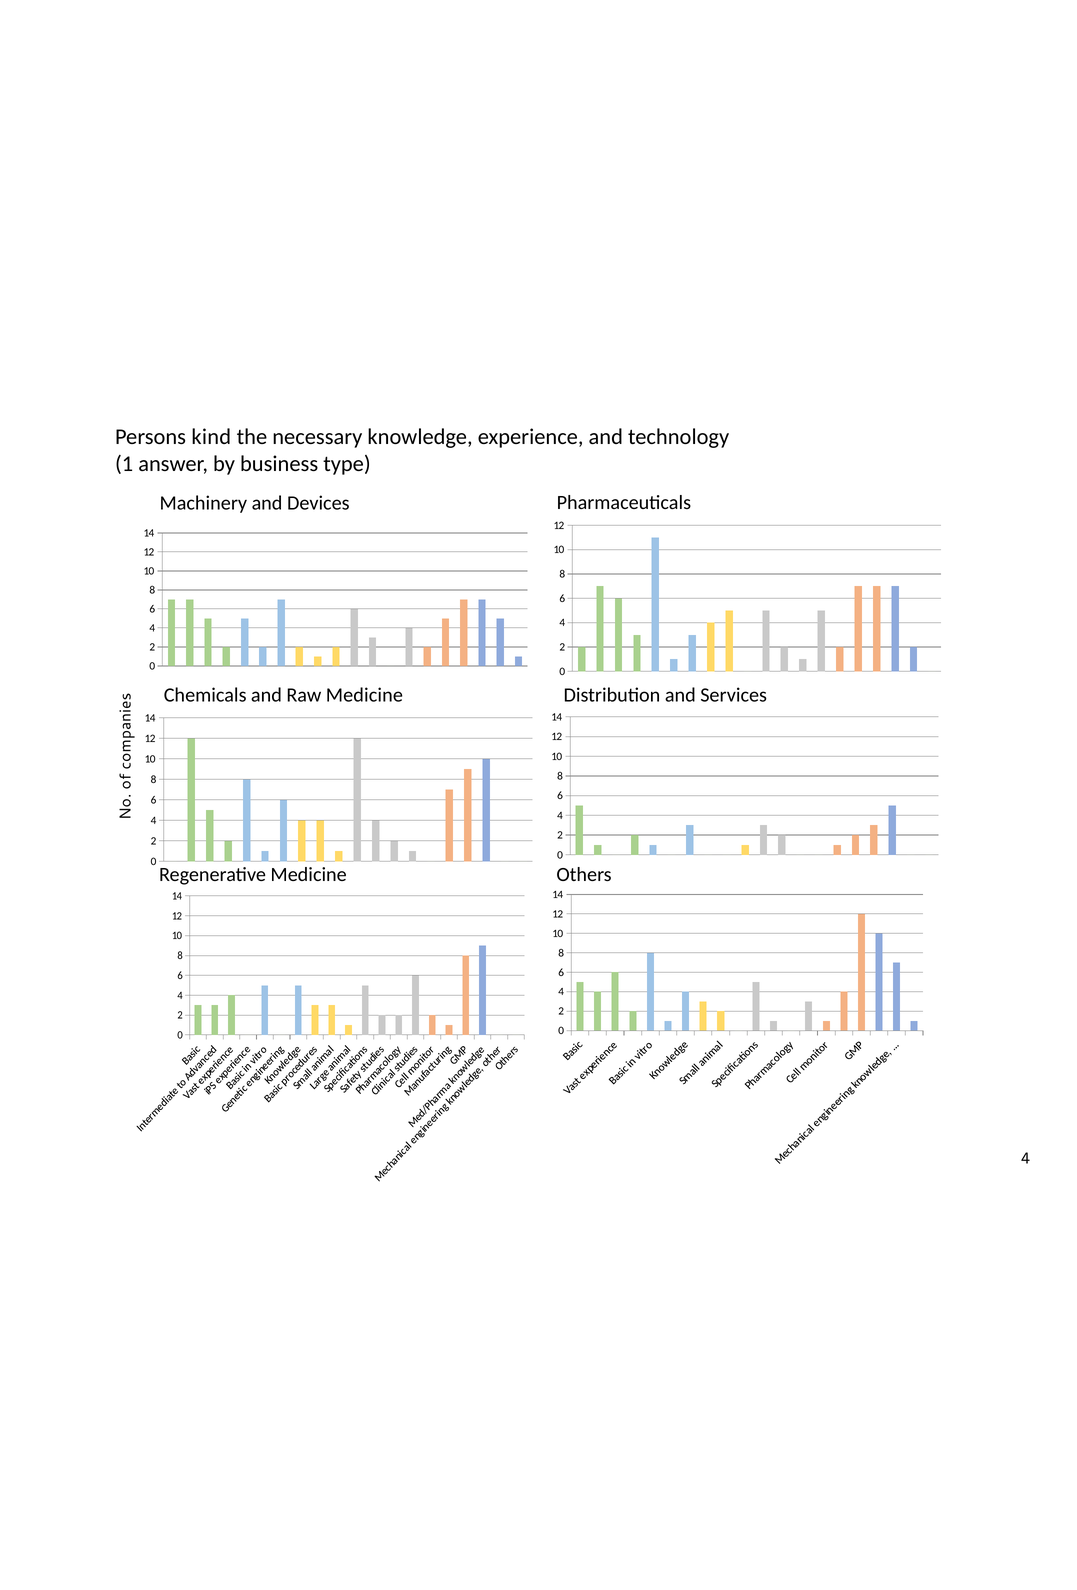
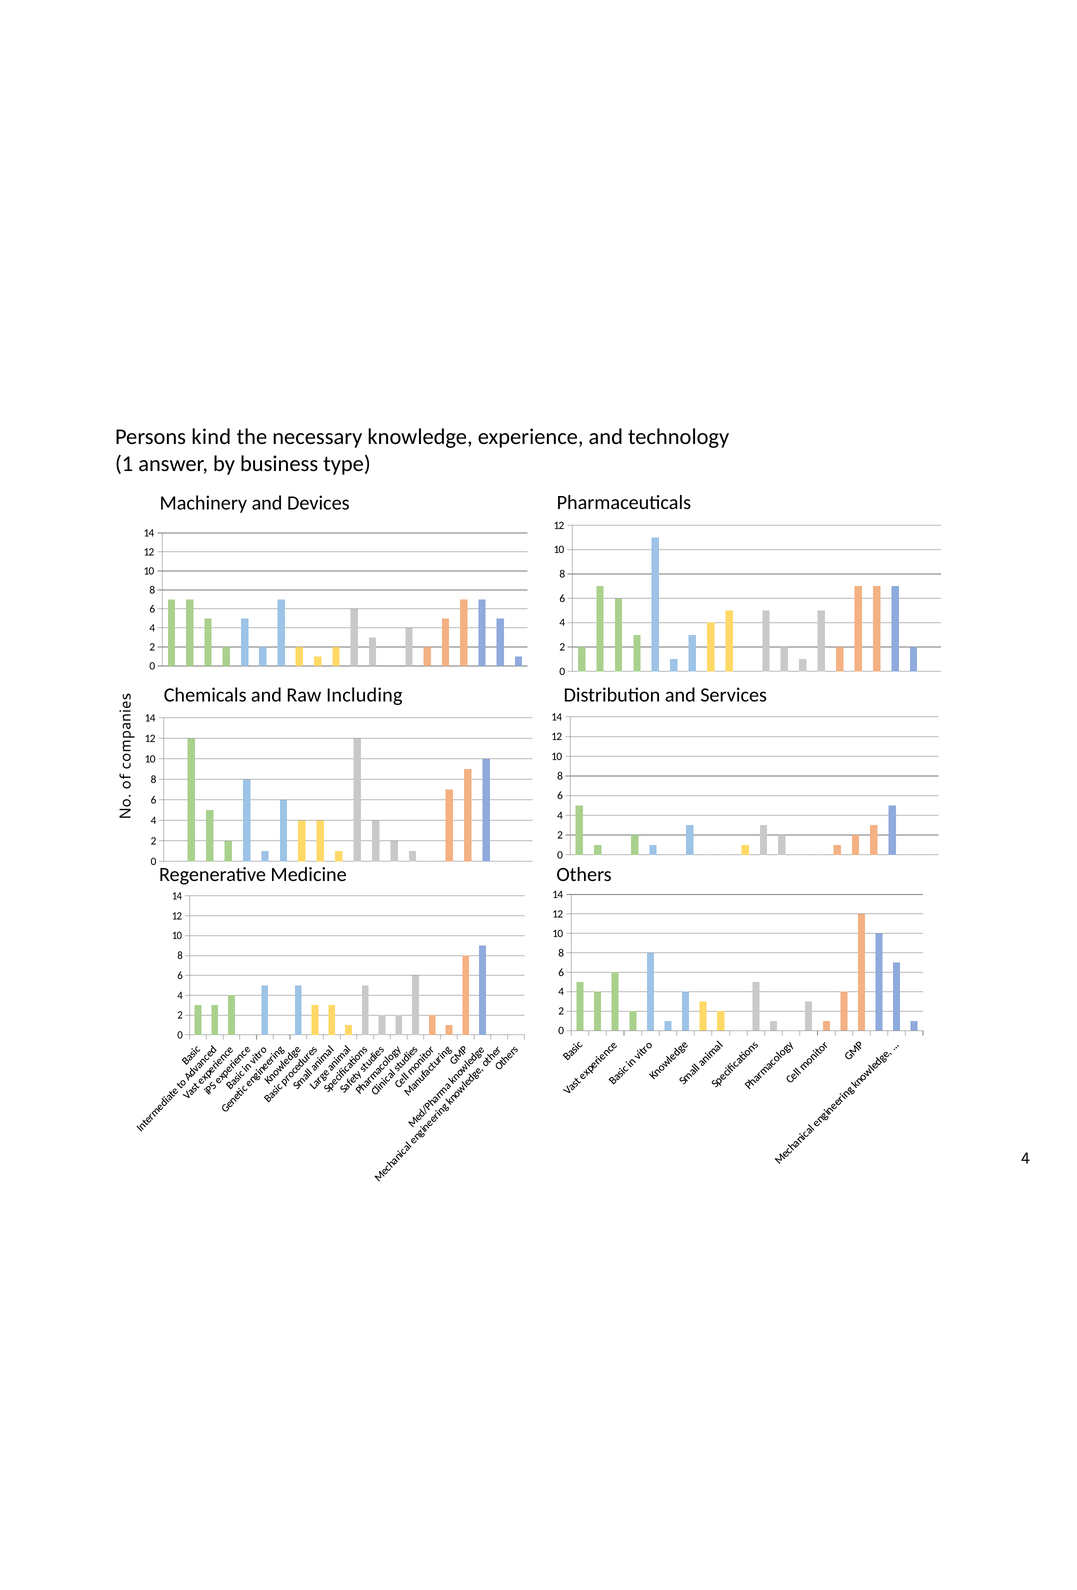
Raw Medicine: Medicine -> Including (364, 695)
